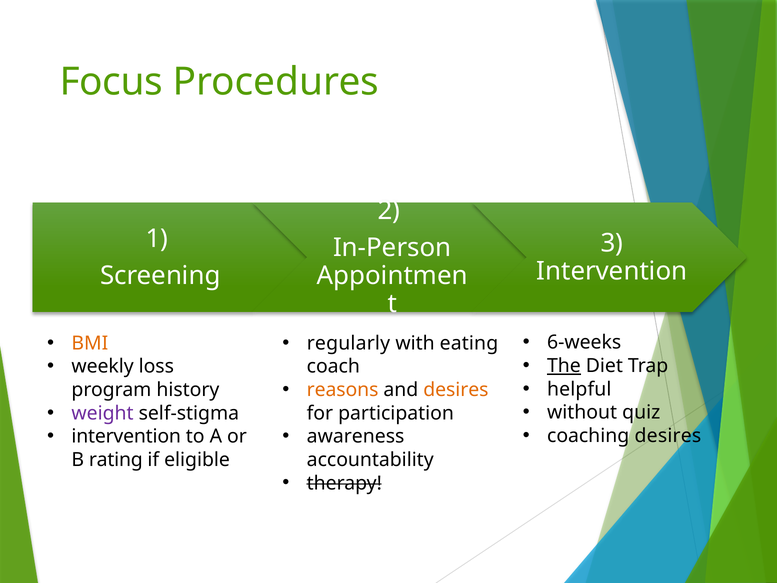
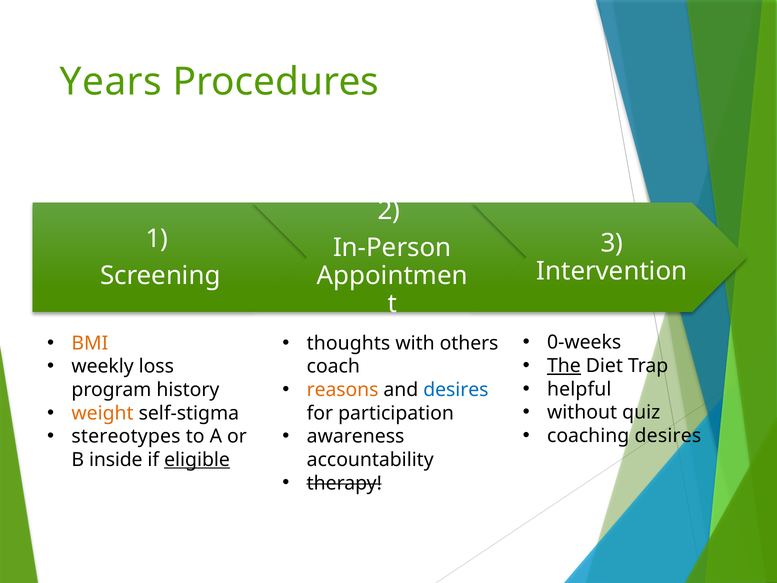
Focus: Focus -> Years (111, 82)
6-weeks: 6-weeks -> 0-weeks (584, 342)
regularly: regularly -> thoughts (348, 343)
eating: eating -> others (469, 343)
desires colour: orange -> blue (456, 390)
weight colour: purple -> orange (103, 413)
intervention: intervention -> stereotypes (126, 436)
rating: rating -> inside (116, 460)
eligible underline: none -> present (197, 460)
